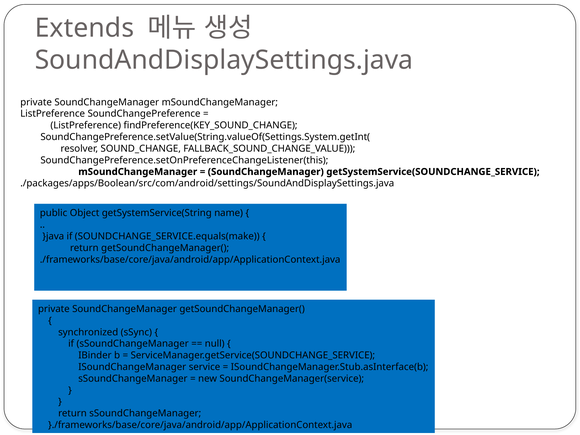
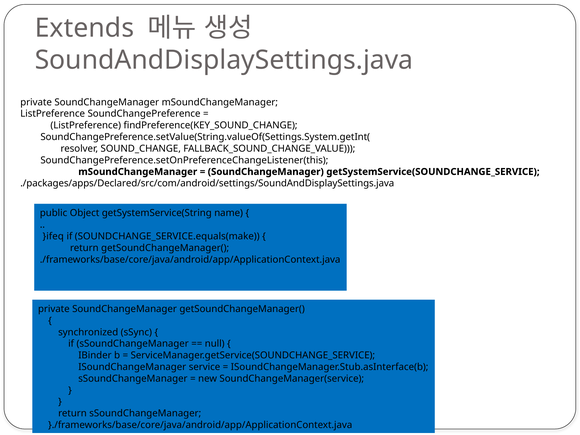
./packages/apps/Boolean/src/com/android/settings/SoundAndDisplaySettings.java: ./packages/apps/Boolean/src/com/android/settings/SoundAndDisplaySettings.java -> ./packages/apps/Declared/src/com/android/settings/SoundAndDisplaySettings.java (207, 183)
}java: }java -> }ifeq (53, 236)
